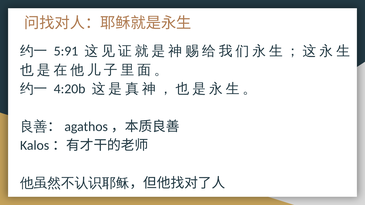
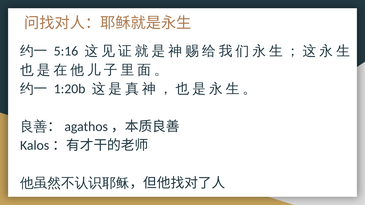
5:91: 5:91 -> 5:16 (66, 51)
4:20b: 4:20b -> 1:20b (70, 89)
